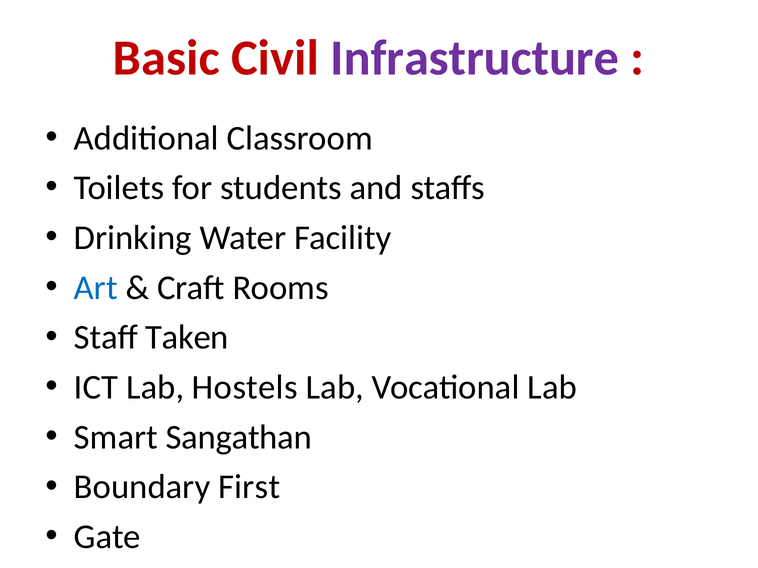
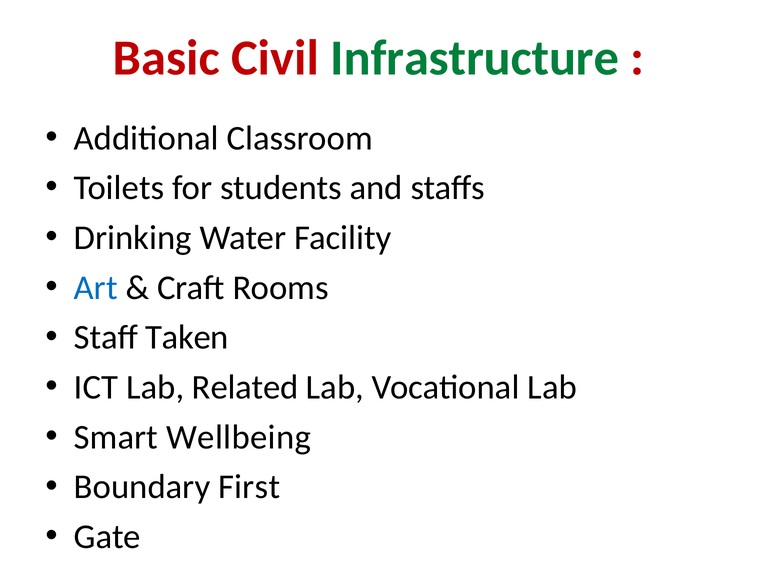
Infrastructure colour: purple -> green (475, 58)
Hostels: Hostels -> Related (245, 388)
Sangathan: Sangathan -> Wellbeing (239, 438)
